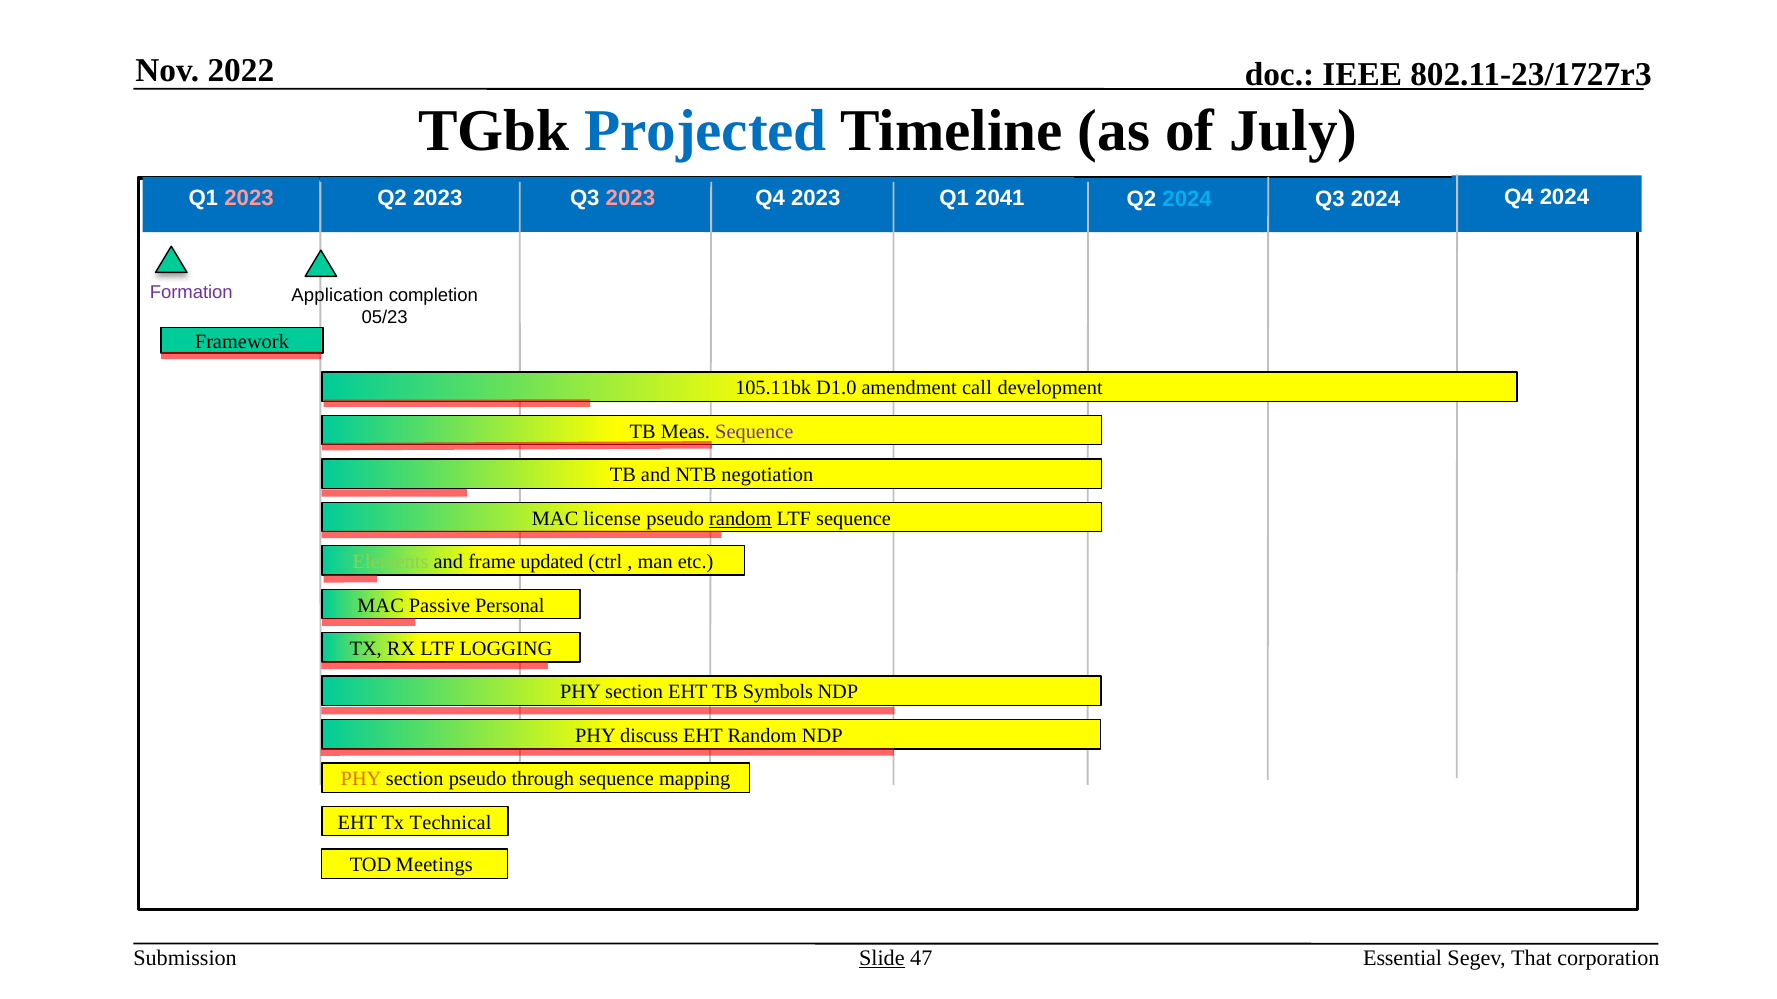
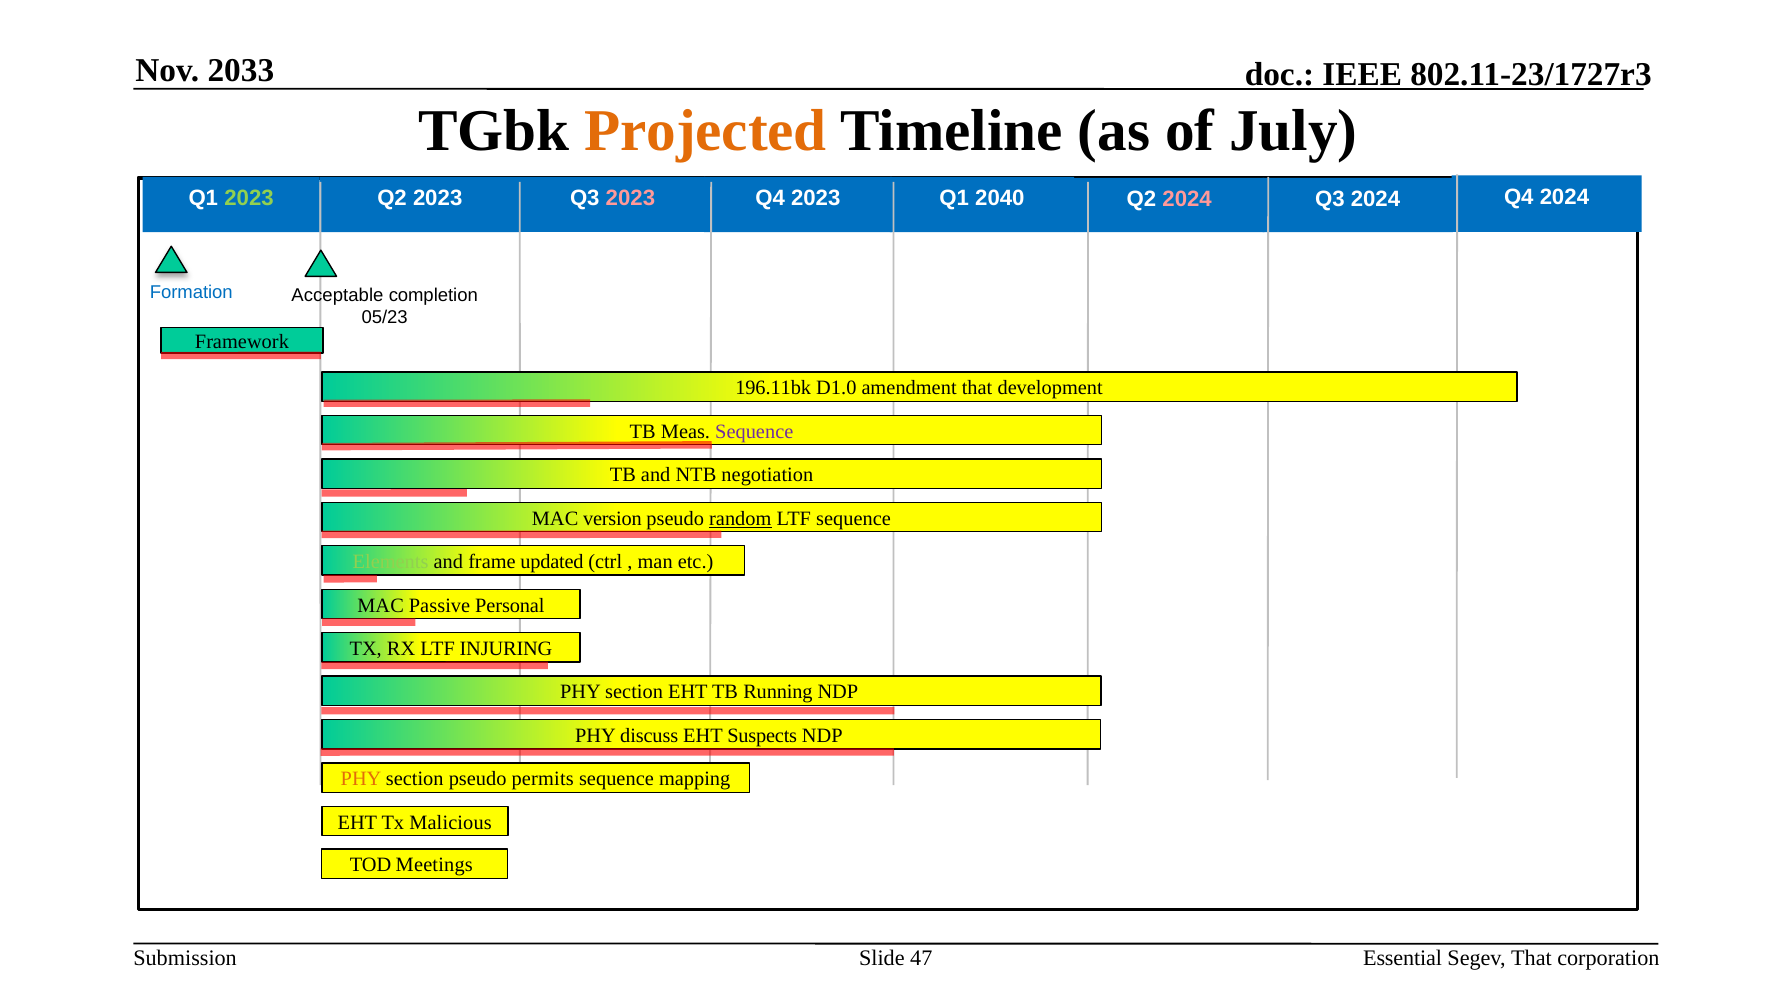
2022: 2022 -> 2033 (241, 71)
Projected colour: blue -> orange (706, 131)
2023 colour: pink -> light green (249, 198)
2041: 2041 -> 2040 (1000, 198)
2024 colour: light blue -> pink (1187, 199)
Formation colour: purple -> blue (191, 292)
Application: Application -> Acceptable (338, 295)
105.11bk: 105.11bk -> 196.11bk (773, 388)
amendment call: call -> that (977, 388)
license: license -> version (612, 519)
LOGGING: LOGGING -> INJURING (506, 649)
Symbols: Symbols -> Running (778, 693)
EHT Random: Random -> Suspects (762, 736)
through: through -> permits (543, 780)
Technical: Technical -> Malicious (451, 823)
Slide underline: present -> none (882, 959)
